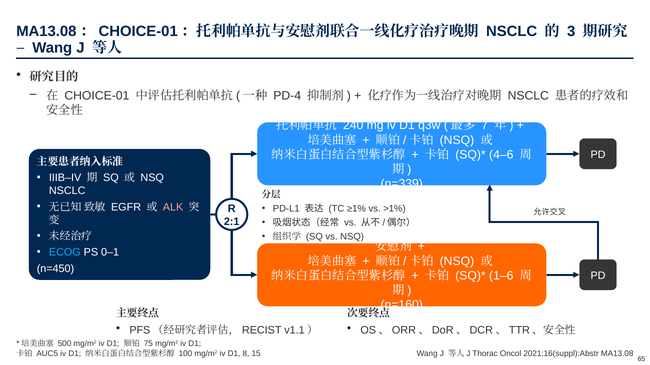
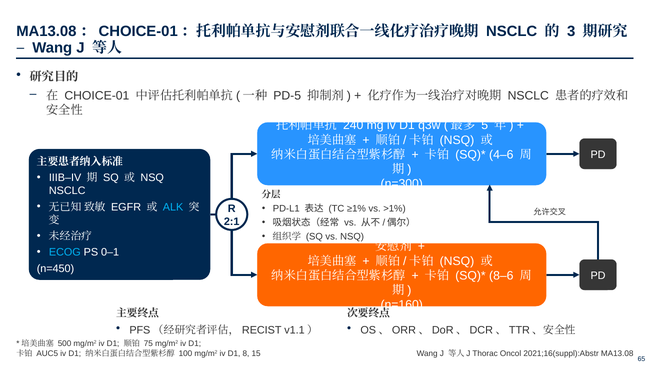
PD-4: PD-4 -> PD-5 (287, 96)
7: 7 -> 5 (485, 126)
n=339: n=339 -> n=300 (402, 184)
ALK colour: pink -> light blue (173, 207)
1–6: 1–6 -> 8–6 (501, 276)
